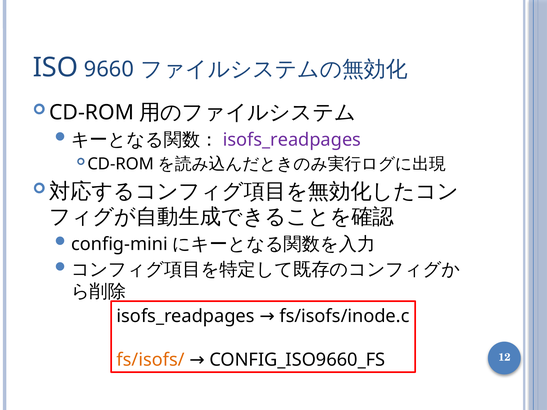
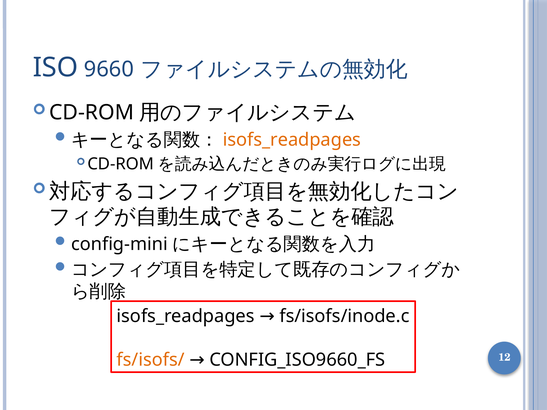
isofs_readpages colour: purple -> orange (292, 140)
